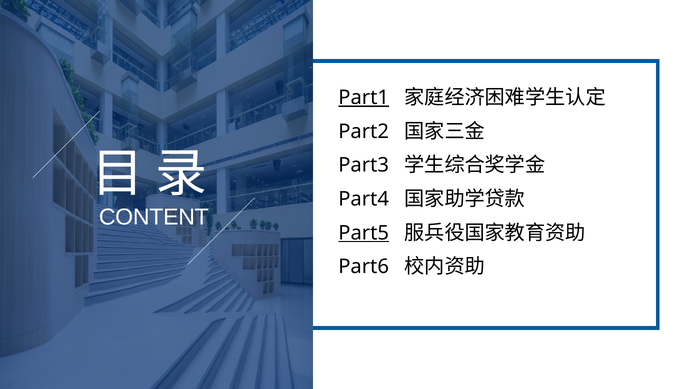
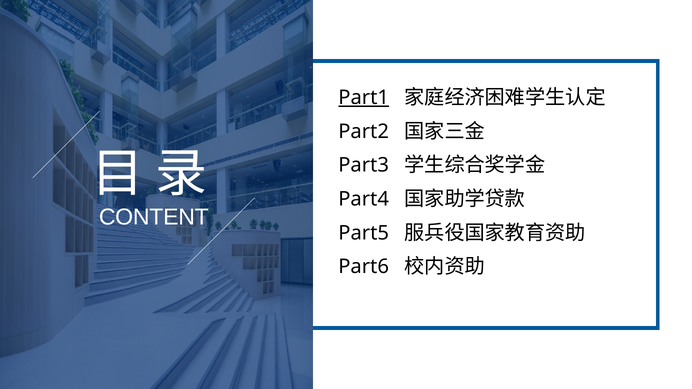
Part5 underline: present -> none (364, 233)
